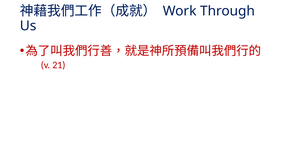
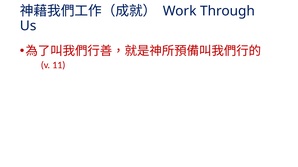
21: 21 -> 11 (59, 65)
